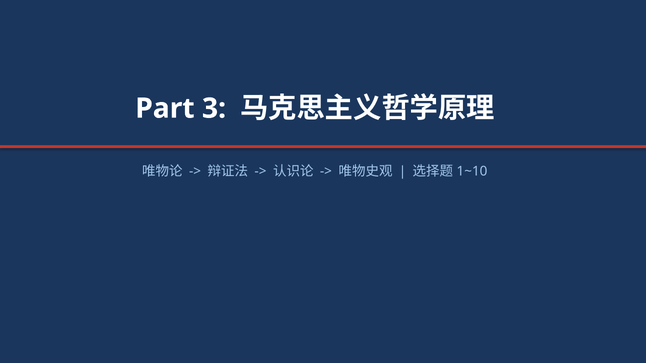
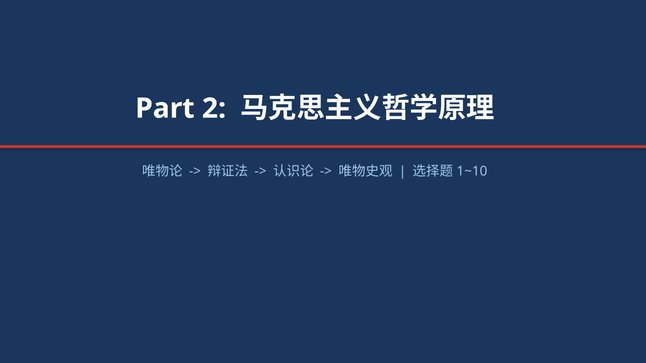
3: 3 -> 2 (214, 109)
